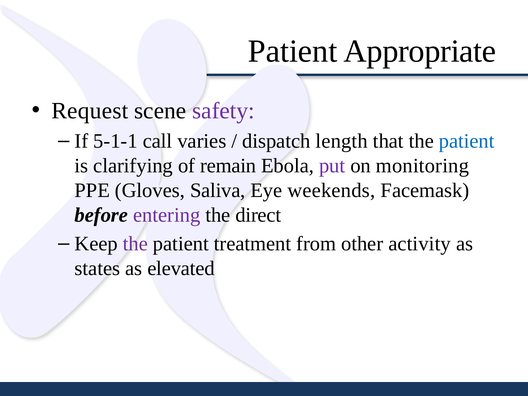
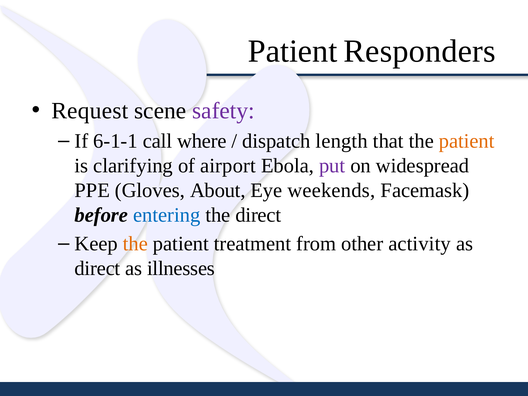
Appropriate: Appropriate -> Responders (420, 51)
5-1-1: 5-1-1 -> 6-1-1 (116, 141)
varies: varies -> where (202, 141)
patient colour: blue -> orange (467, 141)
remain: remain -> airport (228, 166)
monitoring: monitoring -> widespread (423, 166)
Saliva: Saliva -> About (218, 190)
entering colour: purple -> blue (167, 215)
the colour: purple -> orange (135, 244)
states: states -> direct (97, 268)
elevated: elevated -> illnesses (181, 268)
